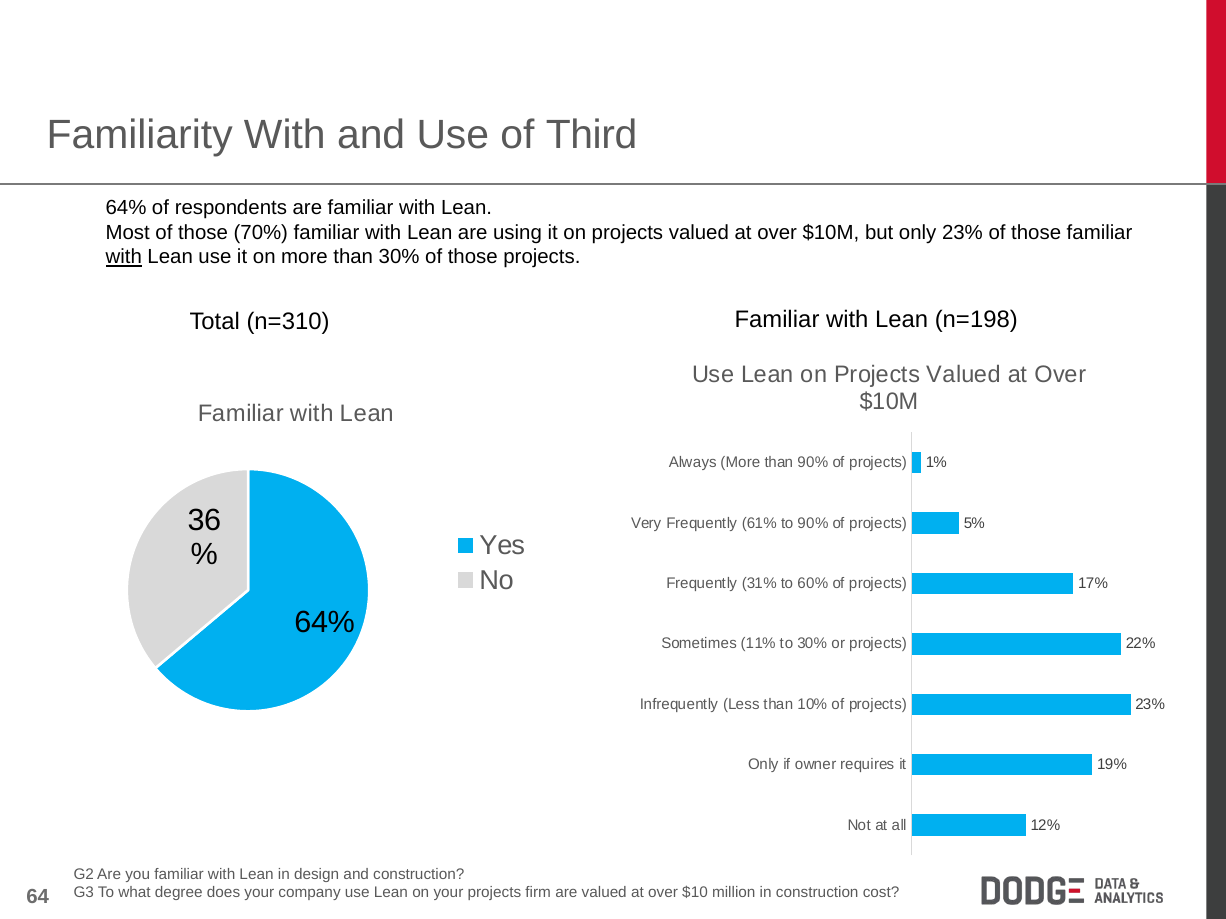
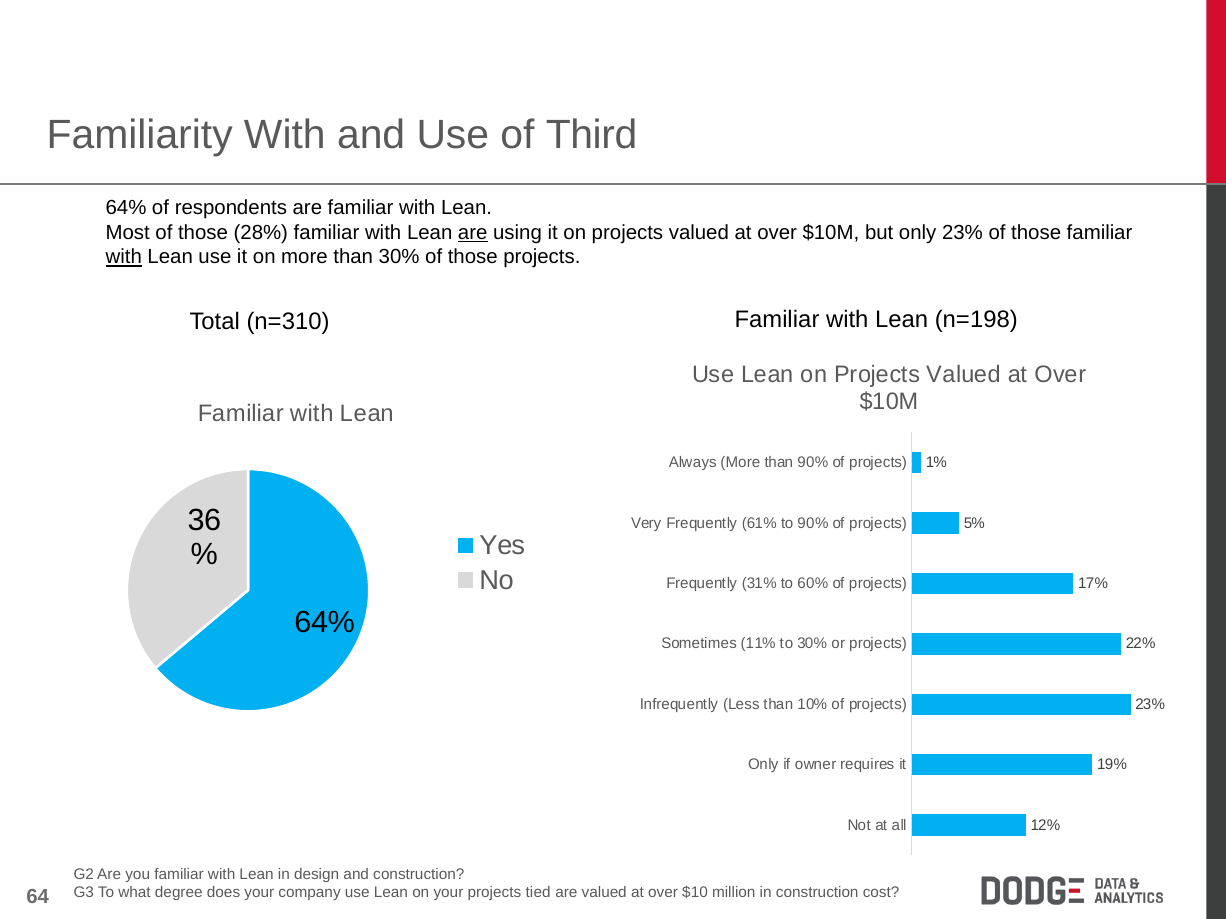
70%: 70% -> 28% (261, 233)
are underline: none -> present (473, 233)
firm: firm -> tied (538, 893)
